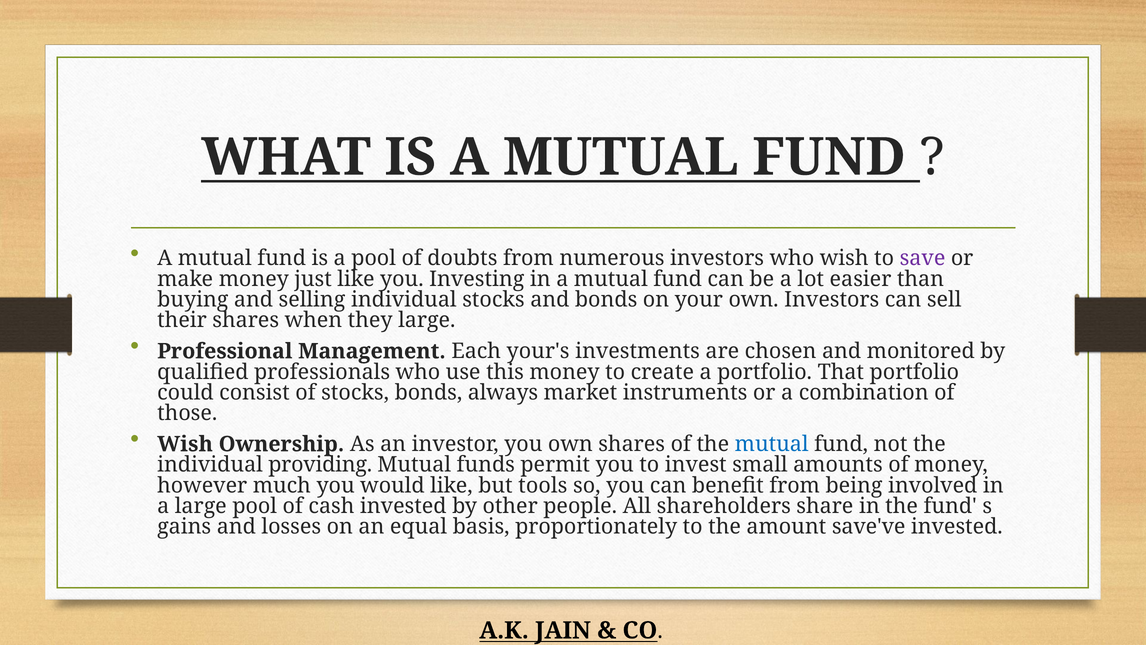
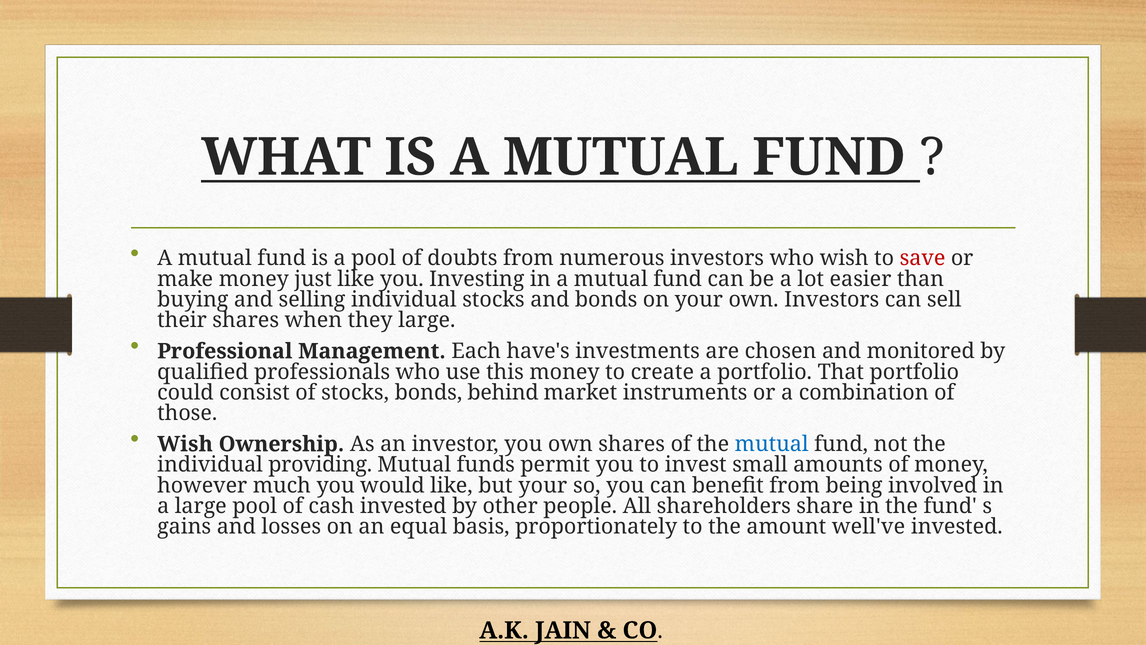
save colour: purple -> red (923, 258)
your's: your's -> have's (538, 351)
always: always -> behind (503, 392)
but tools: tools -> your (543, 485)
save've: save've -> well've (869, 526)
